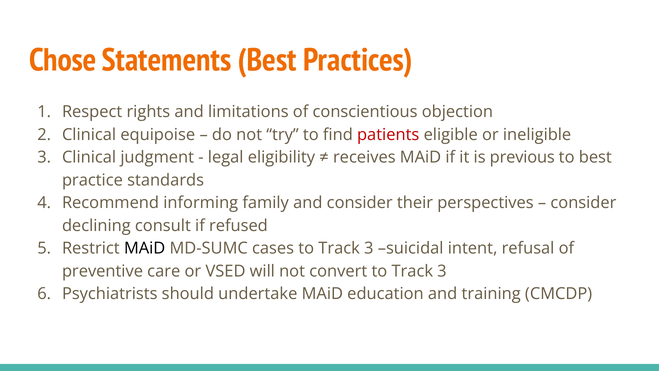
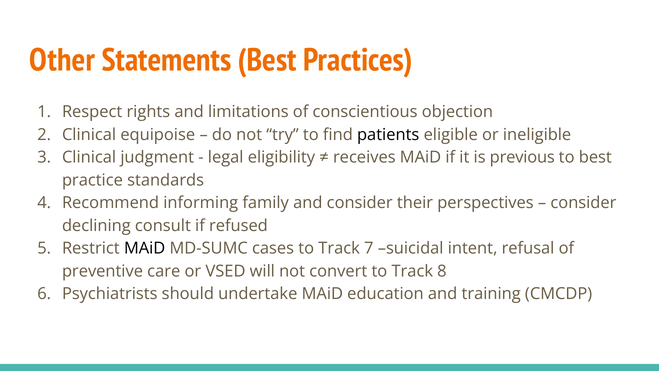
Chose: Chose -> Other (62, 60)
patients colour: red -> black (388, 135)
cases to Track 3: 3 -> 7 (369, 248)
convert to Track 3: 3 -> 8 (442, 271)
